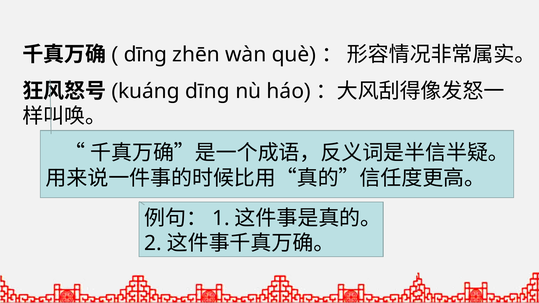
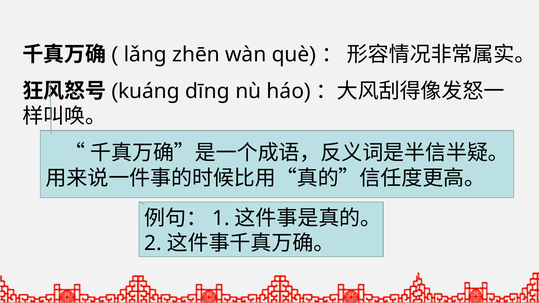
dīng: dīng -> lǎng (145, 55)
